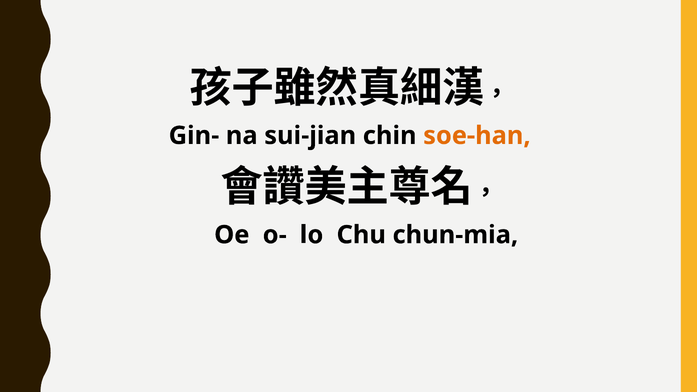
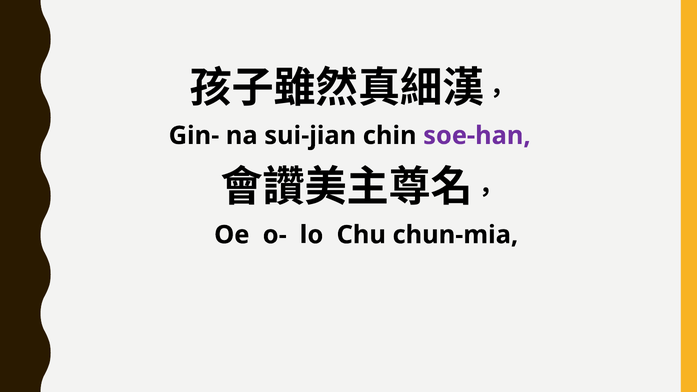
soe-han colour: orange -> purple (477, 136)
